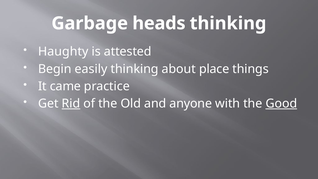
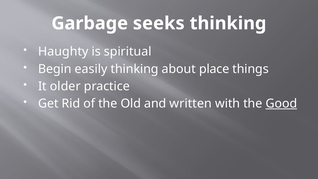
heads: heads -> seeks (159, 23)
attested: attested -> spiritual (128, 52)
came: came -> older (65, 86)
Rid underline: present -> none (71, 104)
anyone: anyone -> written (191, 104)
